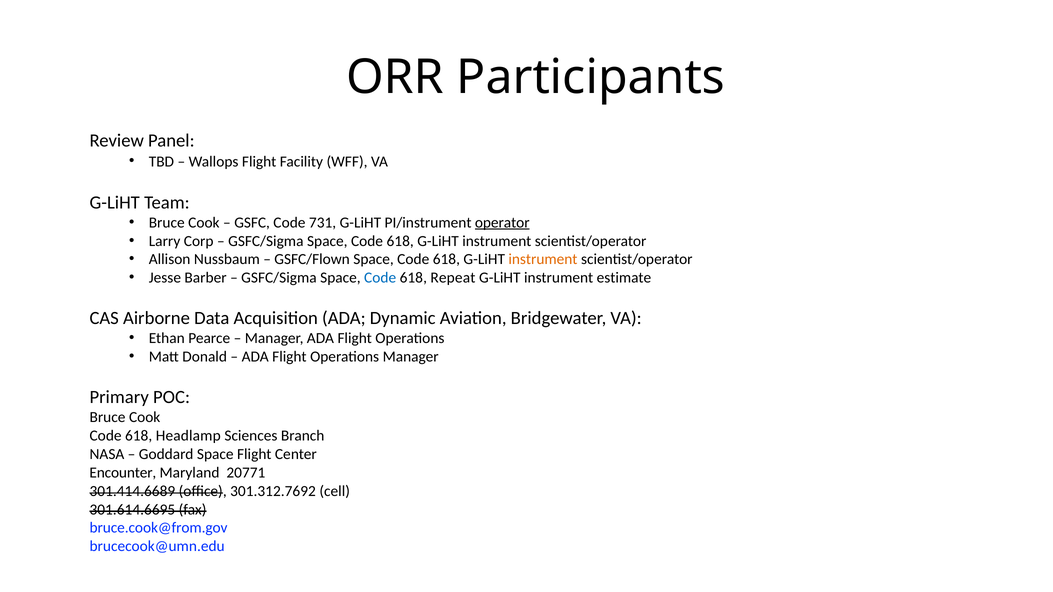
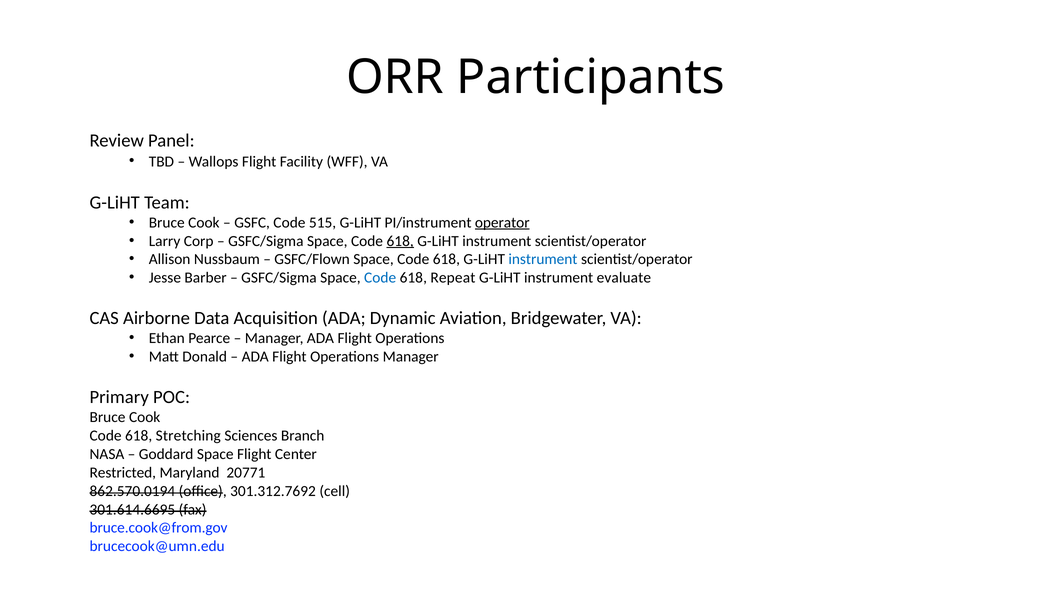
731: 731 -> 515 (323, 223)
618 underline: none -> present (400, 241)
instrument colour: orange -> blue (543, 260)
estimate: estimate -> evaluate (624, 278)
Headlamp: Headlamp -> Stretching (188, 436)
Encounter: Encounter -> Restricted (123, 473)
301.414.6689: 301.414.6689 -> 862.570.0194 (132, 491)
